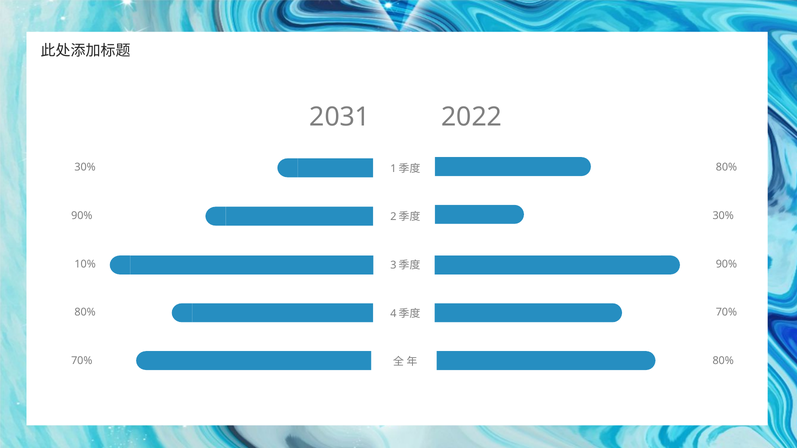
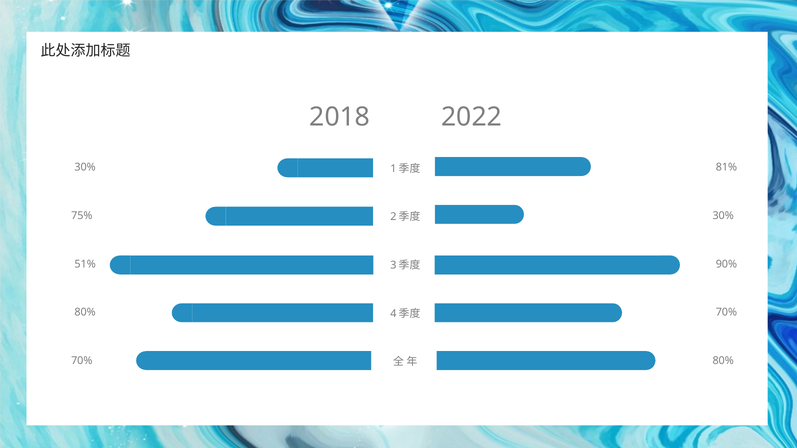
2031: 2031 -> 2018 (340, 117)
80%: 80% -> 81% (726, 167)
90%: 90% -> 75% (82, 216)
10%: 10% -> 51% (85, 264)
